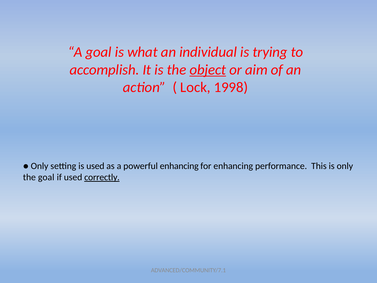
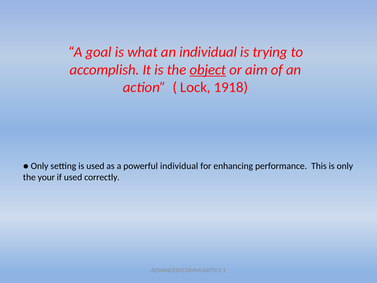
1998: 1998 -> 1918 (231, 87)
powerful enhancing: enhancing -> individual (179, 166)
the goal: goal -> your (46, 177)
correctly underline: present -> none (102, 177)
